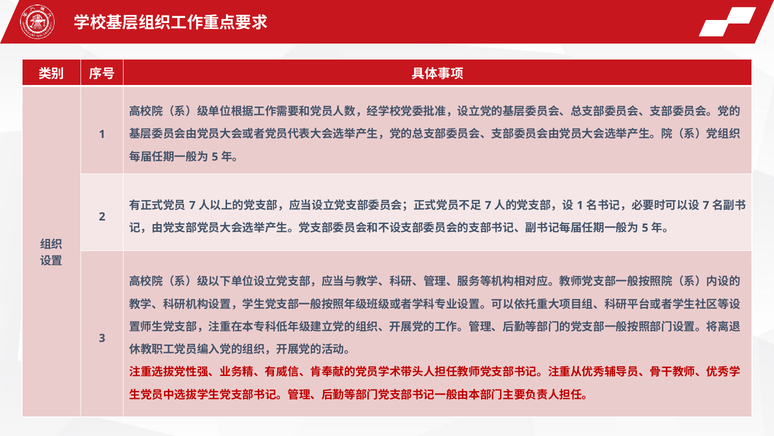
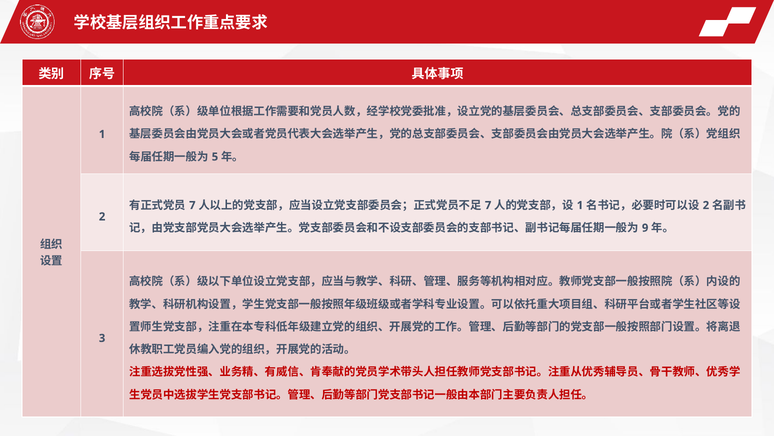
7: 7 -> 2 (706, 205)
5: 5 -> 9 (645, 228)
